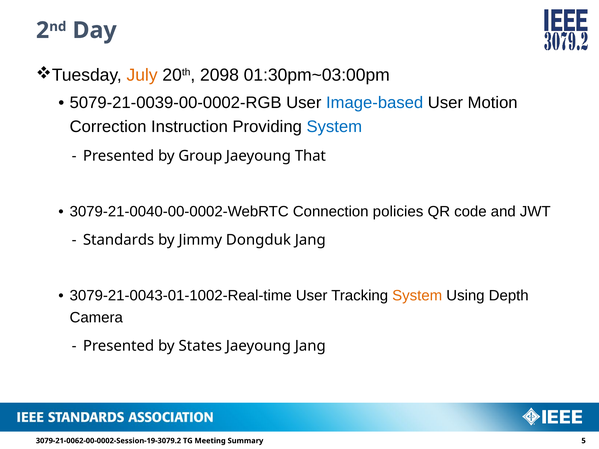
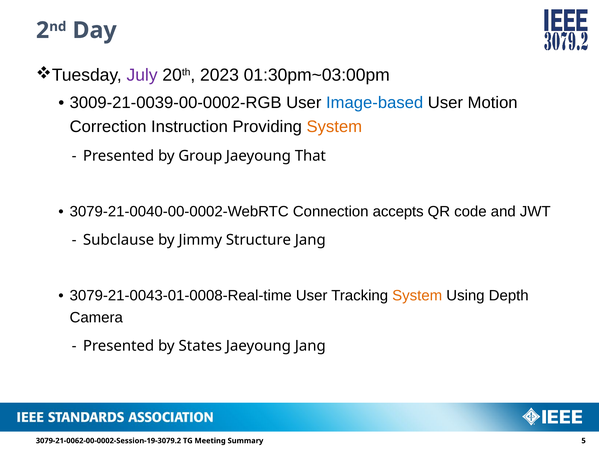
July colour: orange -> purple (142, 75)
2098: 2098 -> 2023 (219, 75)
5079-21-0039-00-0002-RGB: 5079-21-0039-00-0002-RGB -> 3009-21-0039-00-0002-RGB (176, 103)
System colour: blue -> orange (334, 127)
policies: policies -> accepts (398, 212)
Standards: Standards -> Subclause (119, 240)
Dongduk: Dongduk -> Structure (258, 240)
3079-21-0043-01-1002-Real-time: 3079-21-0043-01-1002-Real-time -> 3079-21-0043-01-0008-Real-time (181, 296)
